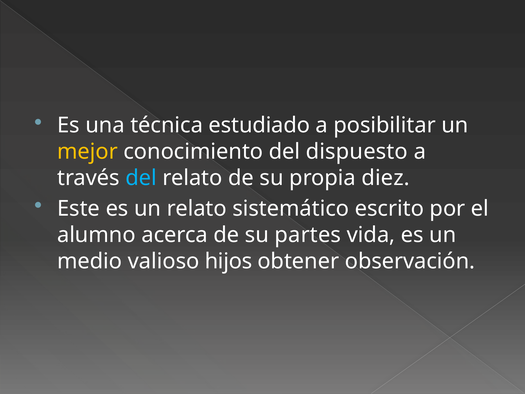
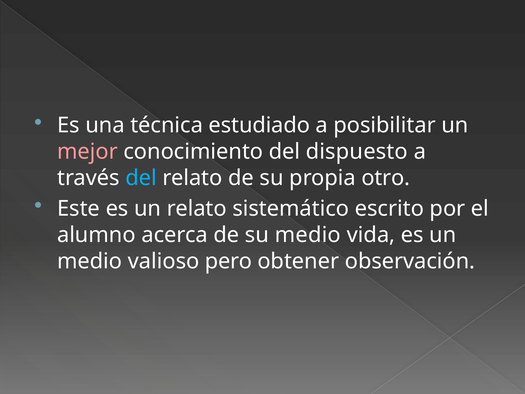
mejor colour: yellow -> pink (87, 152)
diez: diez -> otro (386, 178)
su partes: partes -> medio (308, 235)
hijos: hijos -> pero (229, 261)
